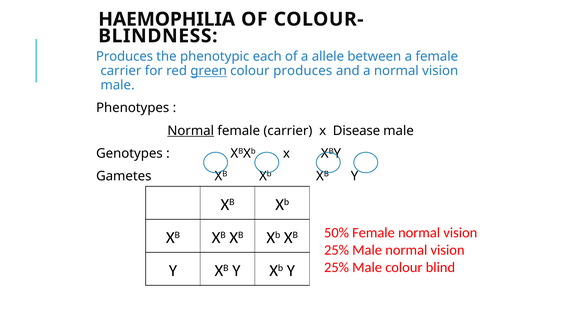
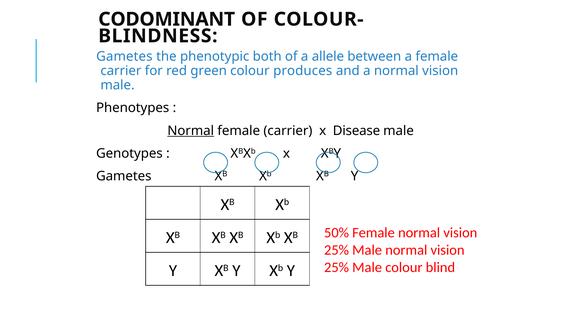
HAEMOPHILIA: HAEMOPHILIA -> CODOMINANT (167, 19)
Produces: Produces -> Gametes (124, 57)
each: each -> both (267, 57)
green underline: present -> none (209, 71)
